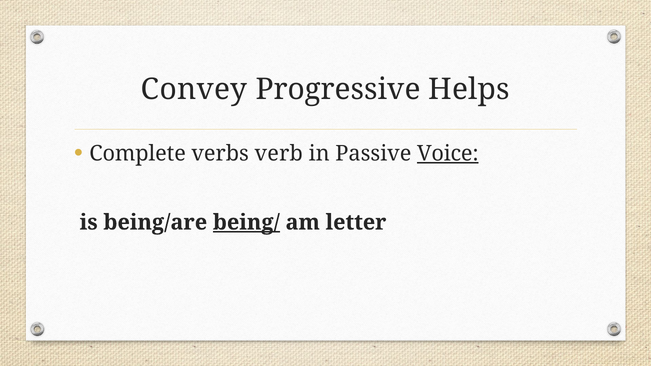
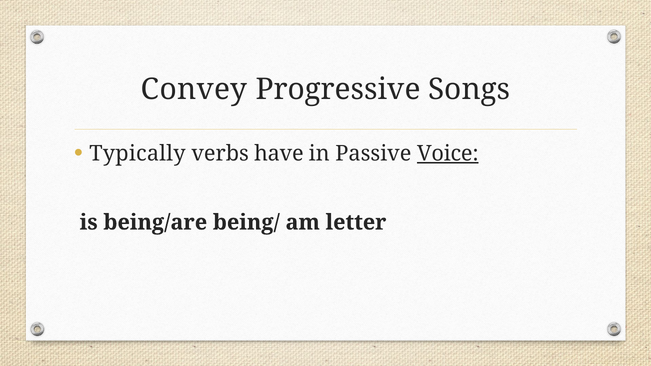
Helps: Helps -> Songs (469, 89)
Complete: Complete -> Typically (137, 154)
verb: verb -> have (279, 154)
being/ underline: present -> none (246, 223)
